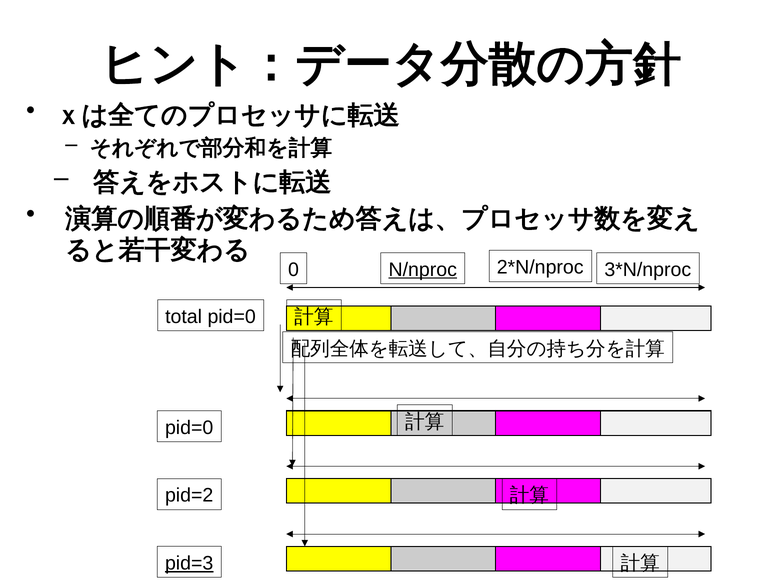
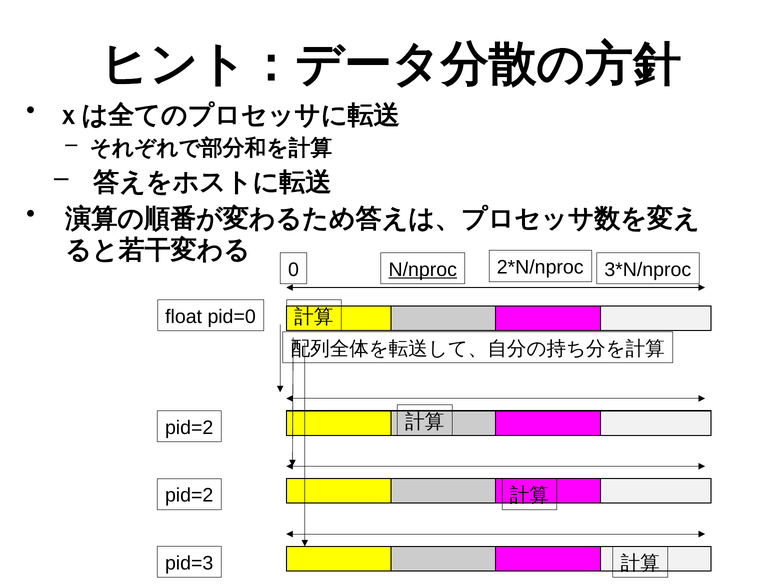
total: total -> float (184, 316)
pid=0: pid=0 -> pid=2 (189, 427)
pid=3 underline: present -> none (189, 563)
